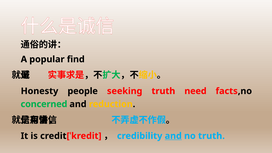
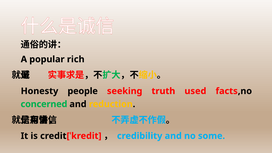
find: find -> rich (76, 59)
need: need -> used (195, 91)
and underline: present -> none (173, 136)
no truth: truth -> some (212, 136)
